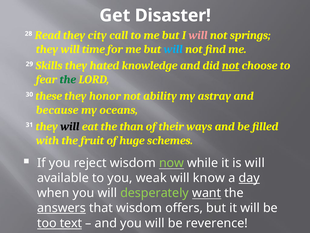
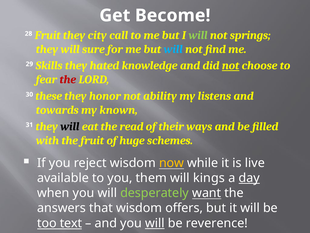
Disaster: Disaster -> Become (173, 15)
28 Read: Read -> Fruit (48, 35)
will colour: pink -> light green (198, 35)
time: time -> sure (93, 49)
the colour: green -> red (68, 79)
astray: astray -> listens (214, 96)
because: because -> towards (57, 110)
oceans: oceans -> known (119, 110)
than: than -> read (132, 126)
now colour: light green -> yellow (172, 163)
is will: will -> live (255, 163)
weak: weak -> them (151, 178)
know: know -> kings (209, 178)
answers underline: present -> none (61, 208)
will underline: none -> present (155, 223)
